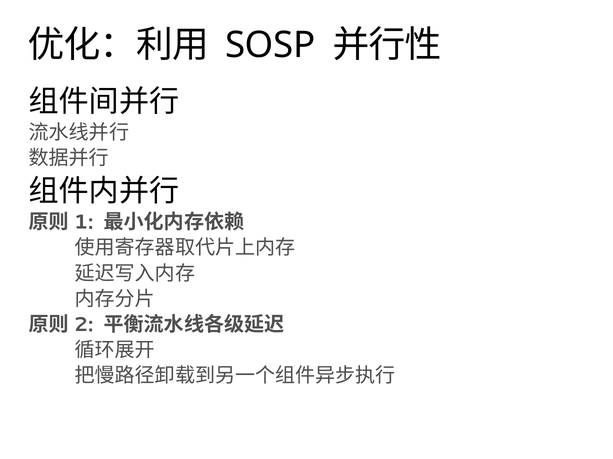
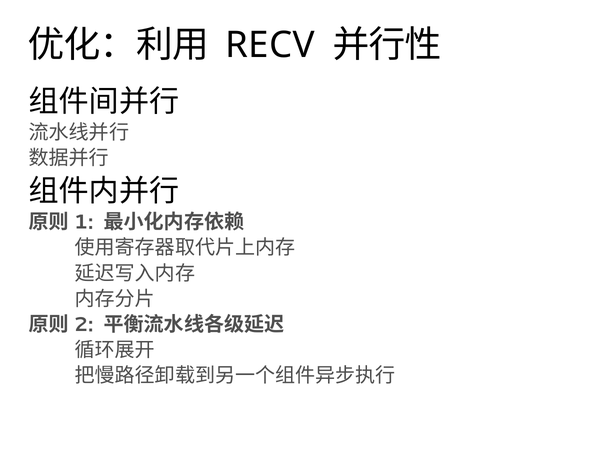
SOSP: SOSP -> RECV (270, 45)
